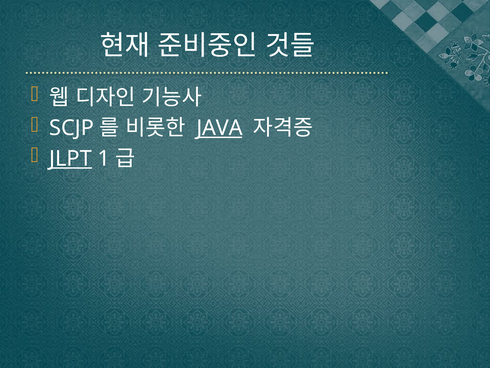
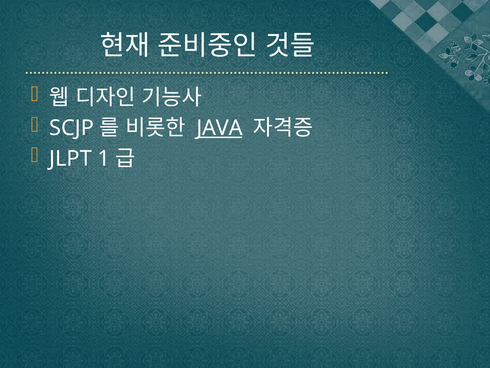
JLPT underline: present -> none (71, 158)
